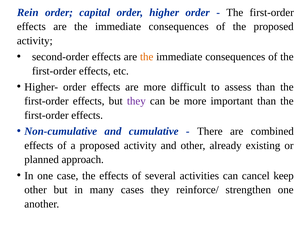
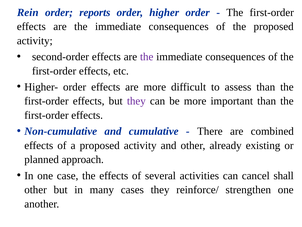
capital: capital -> reports (95, 12)
the colour: orange -> purple (147, 57)
keep: keep -> shall (284, 175)
